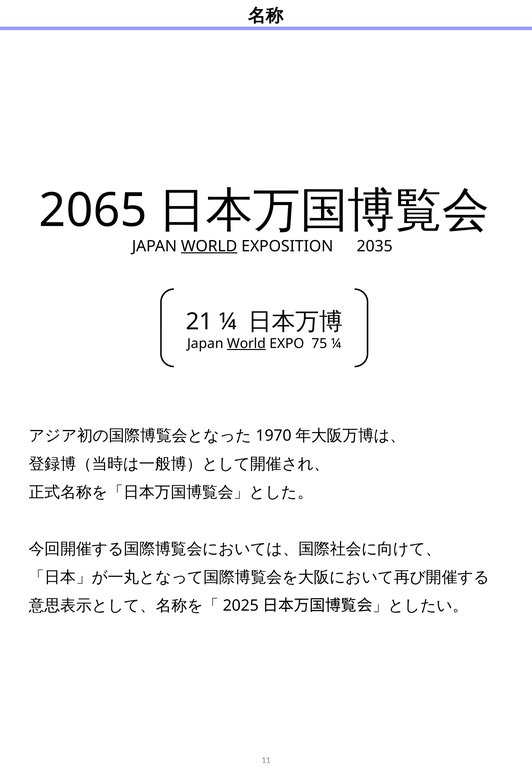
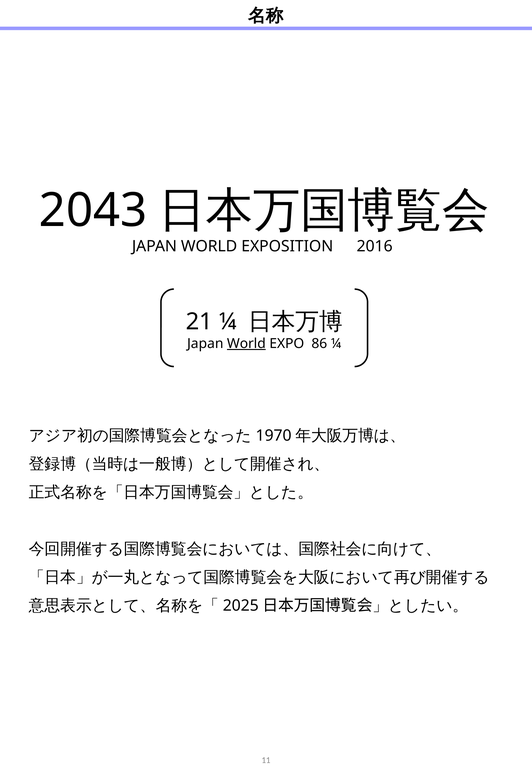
2065: 2065 -> 2043 (93, 210)
WORLD underline: present -> none (209, 246)
2035: 2035 -> 2016 (375, 246)
75: 75 -> 86 (319, 343)
